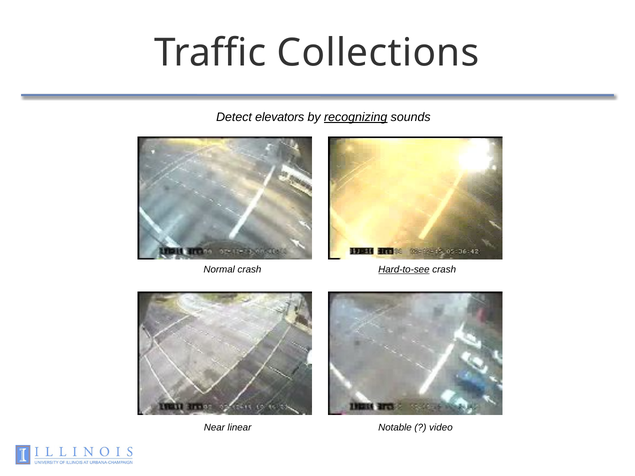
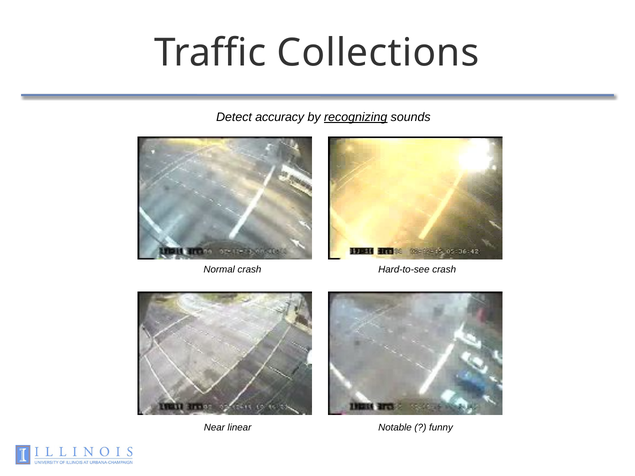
elevators: elevators -> accuracy (280, 117)
Hard-to-see underline: present -> none (404, 270)
video: video -> funny (441, 428)
